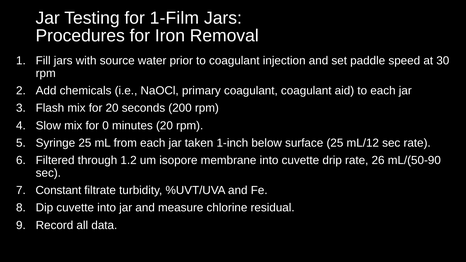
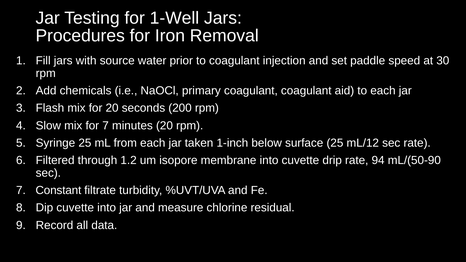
1-Film: 1-Film -> 1-Well (174, 18)
for 0: 0 -> 7 (106, 126)
26: 26 -> 94 (378, 160)
